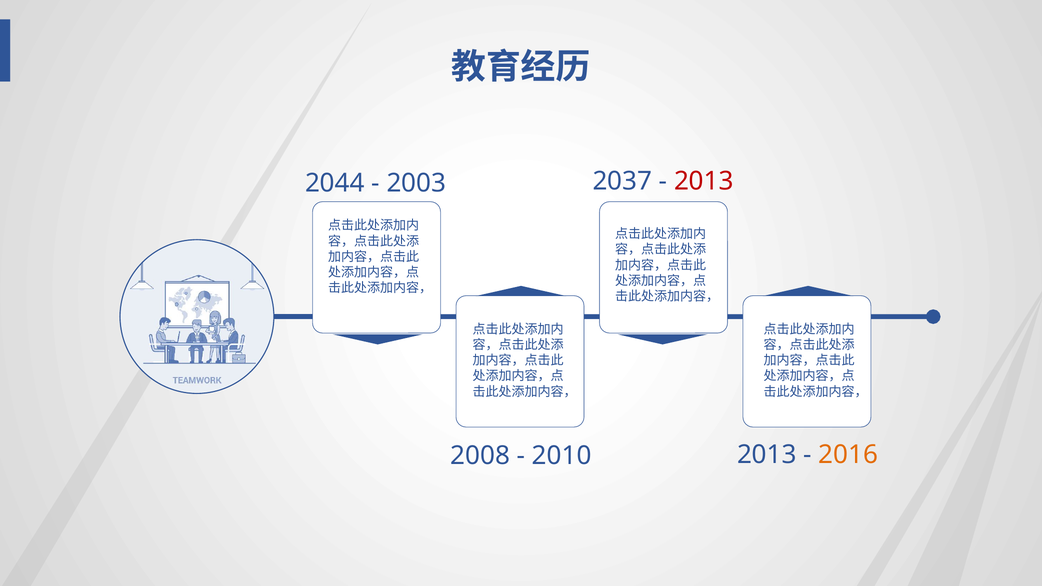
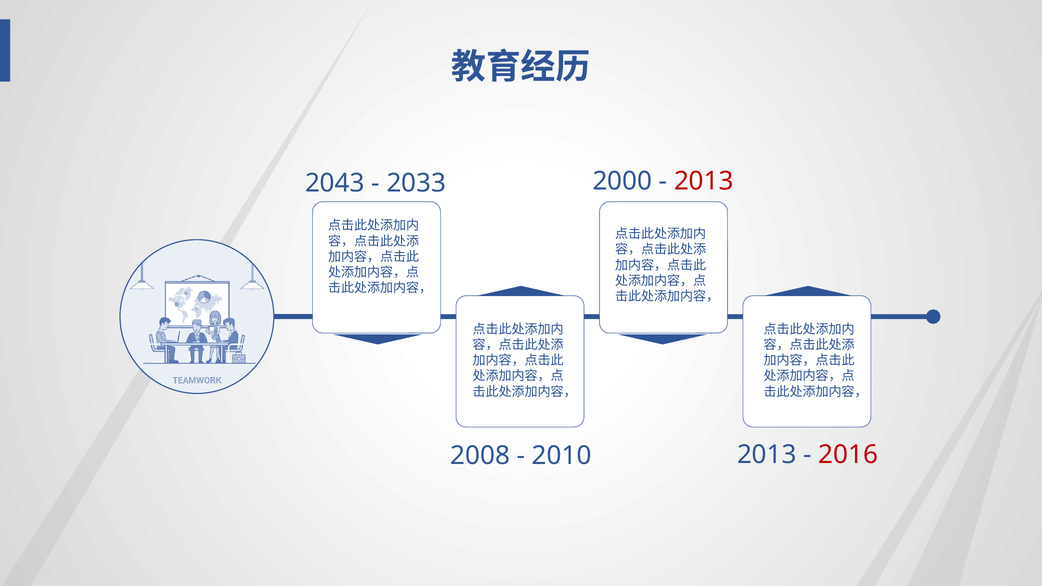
2037: 2037 -> 2000 (622, 181)
2044: 2044 -> 2043 (335, 183)
2003: 2003 -> 2033 (416, 183)
2016 colour: orange -> red (848, 455)
